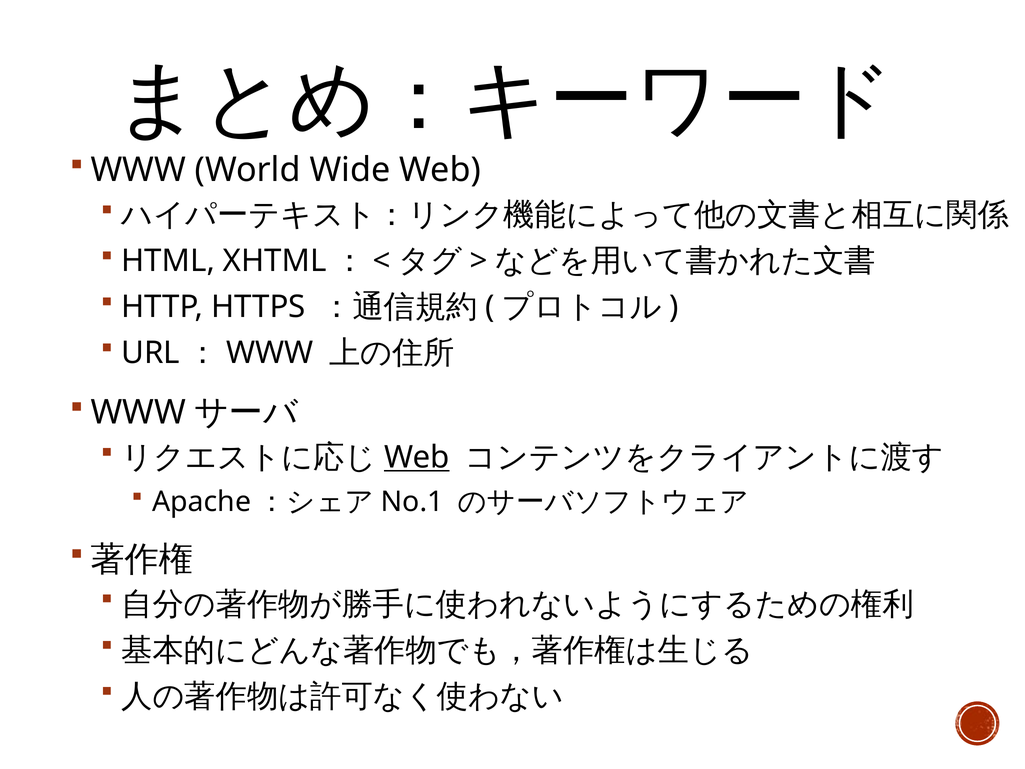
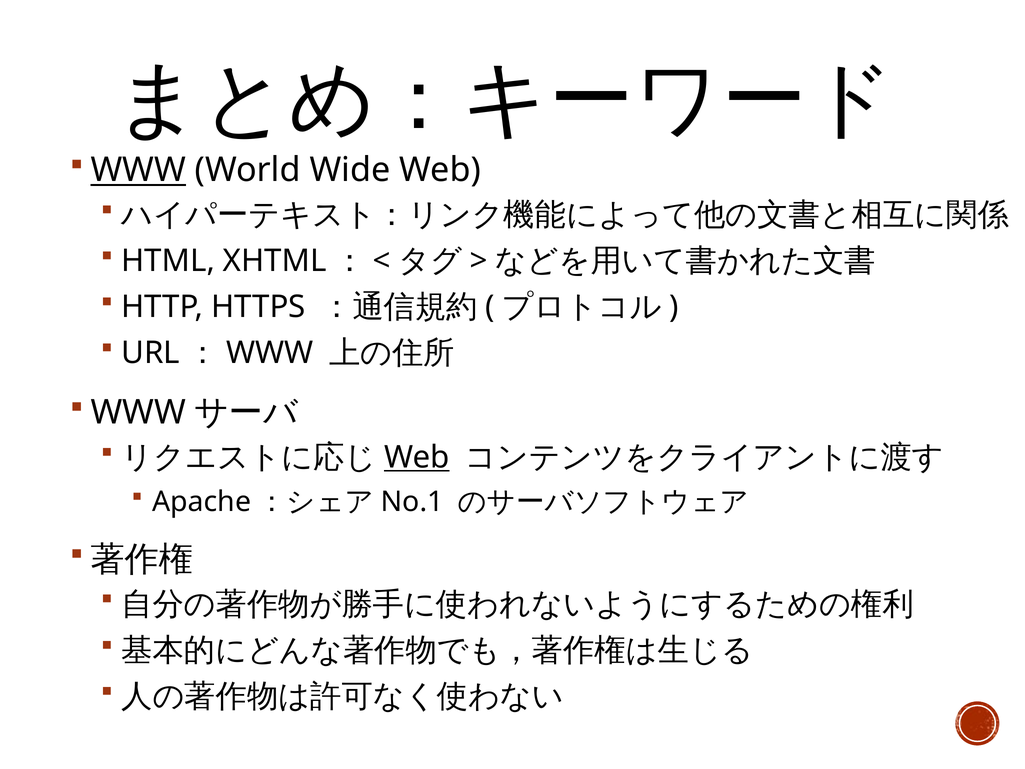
WWW underline: none -> present (138, 170)
